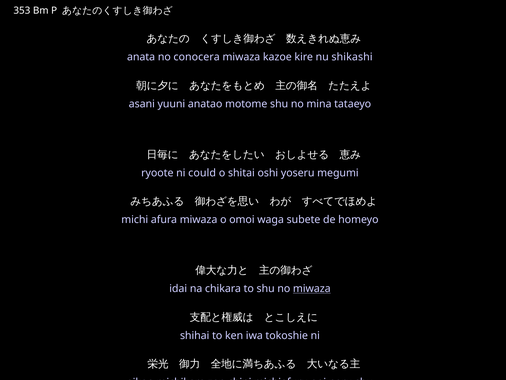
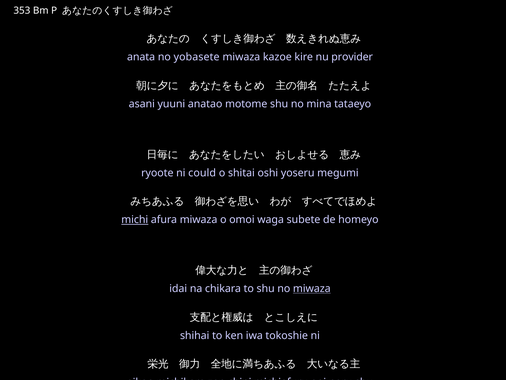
conocera: conocera -> yobasete (197, 57)
shikashi: shikashi -> provider (352, 57)
michi underline: none -> present (135, 219)
